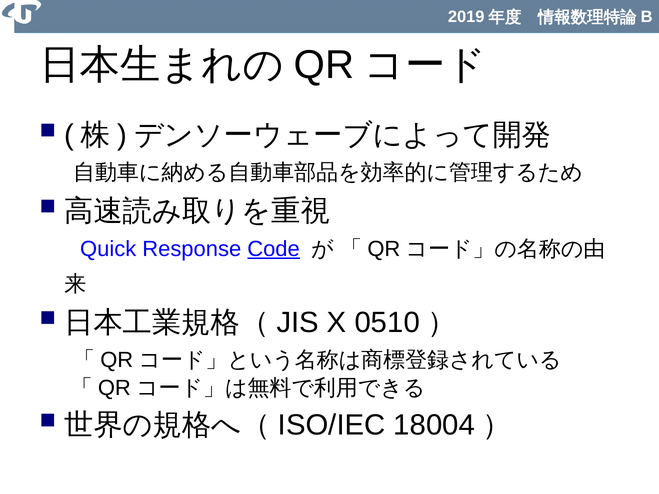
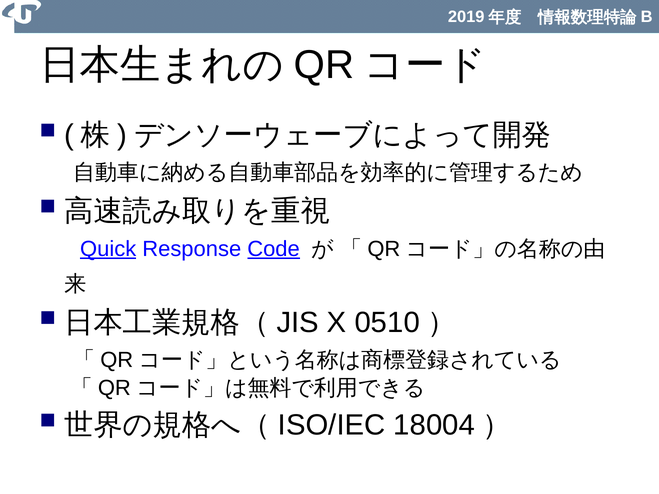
Quick underline: none -> present (108, 249)
